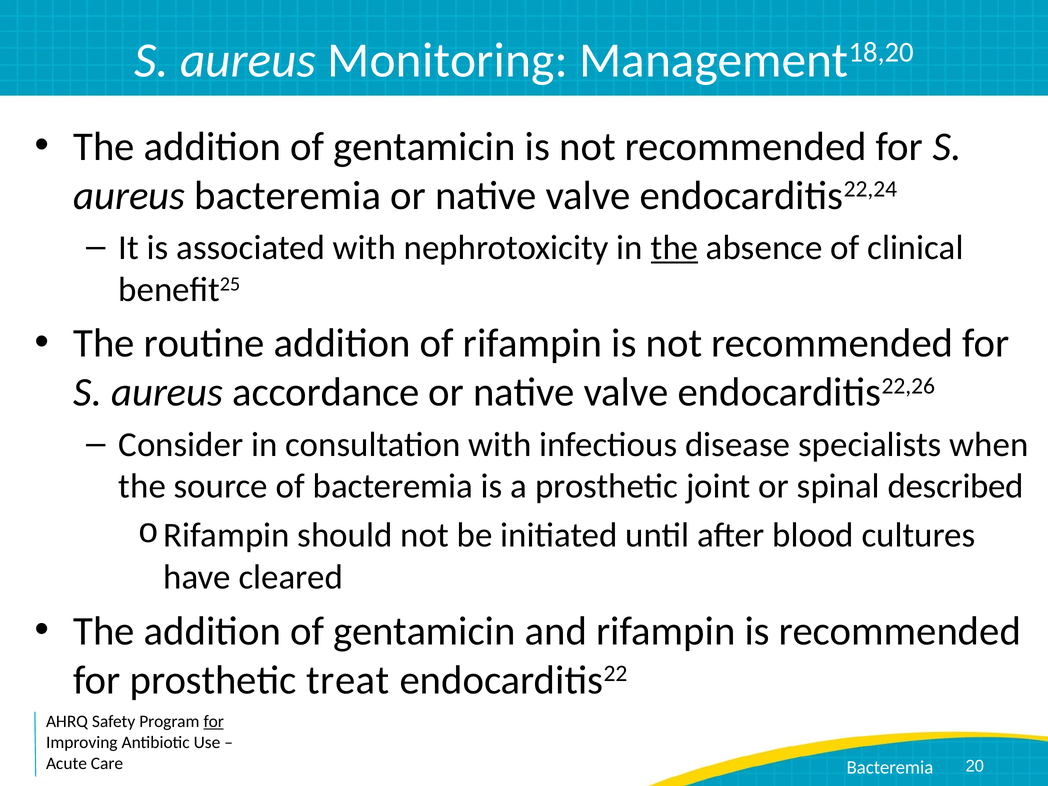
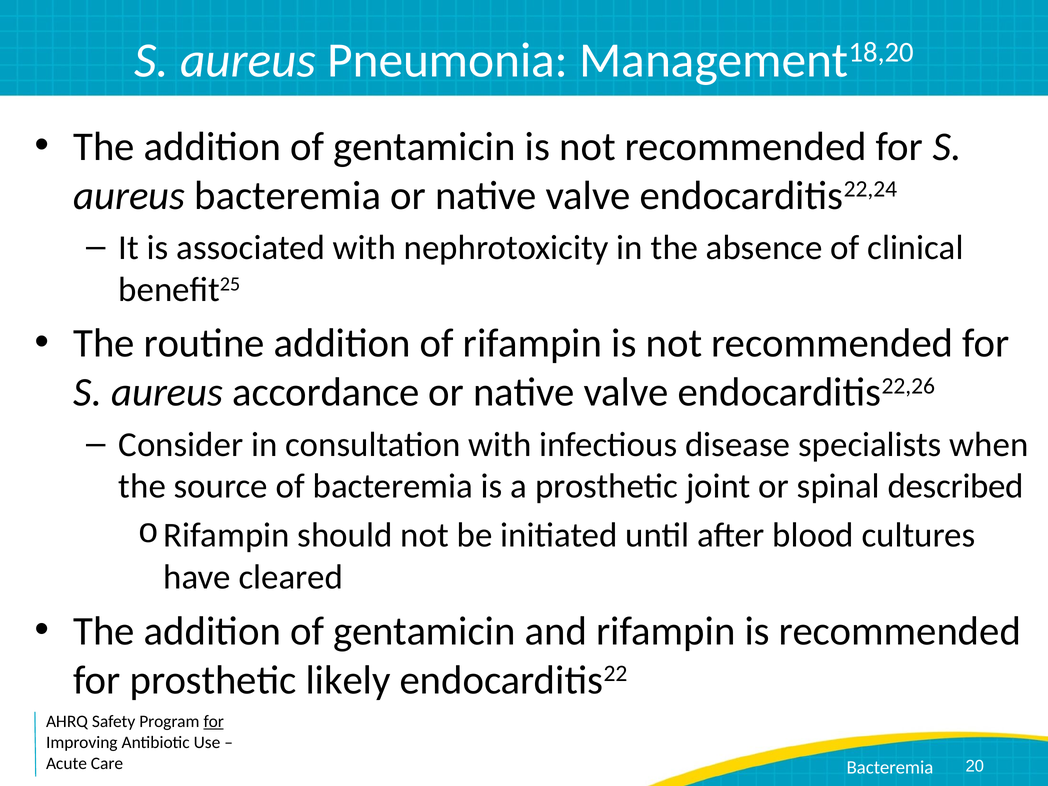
Monitoring: Monitoring -> Pneumonia (448, 60)
the underline: present -> none (675, 248)
treat: treat -> likely (348, 680)
